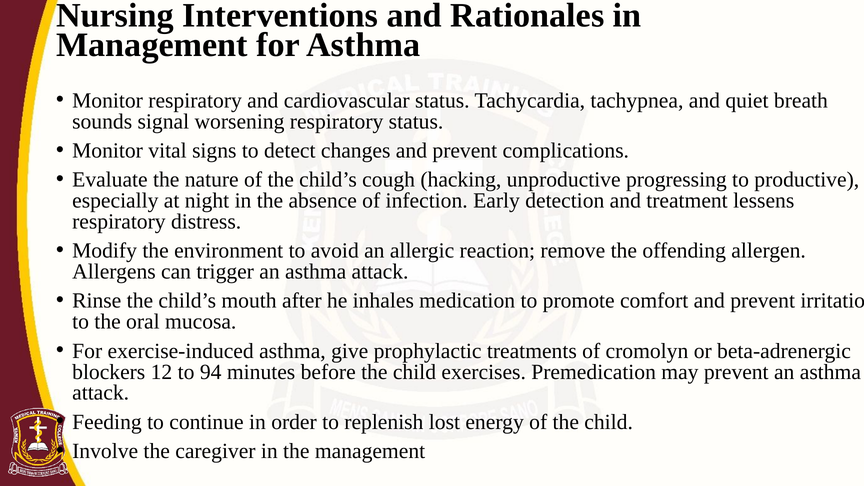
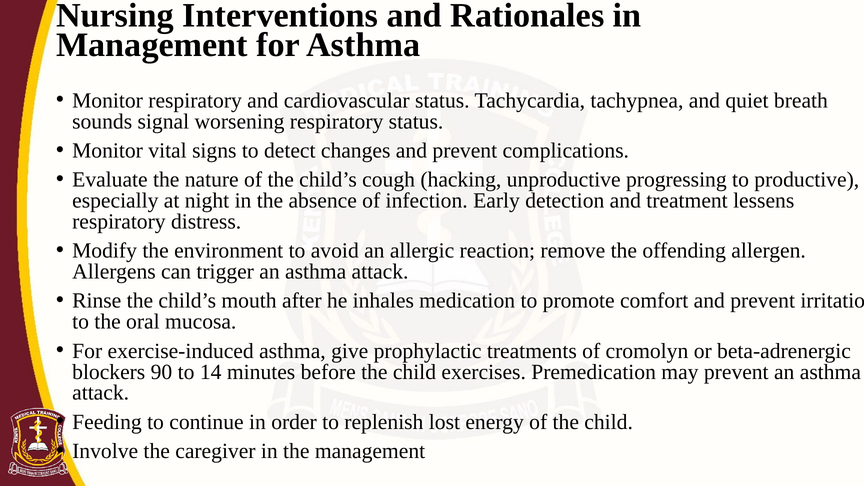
12: 12 -> 90 (161, 372)
94: 94 -> 14 (211, 372)
